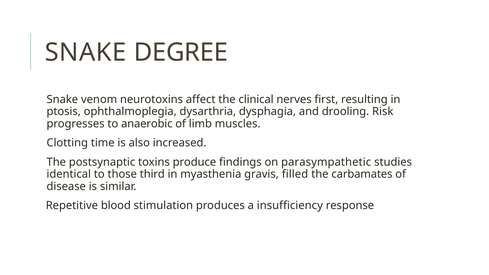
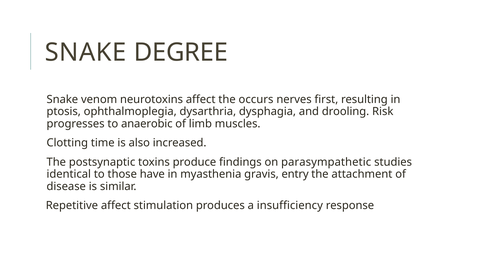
clinical: clinical -> occurs (256, 99)
third: third -> have (152, 174)
filled: filled -> entry (295, 174)
carbamates: carbamates -> attachment (362, 174)
Repetitive blood: blood -> affect (116, 206)
